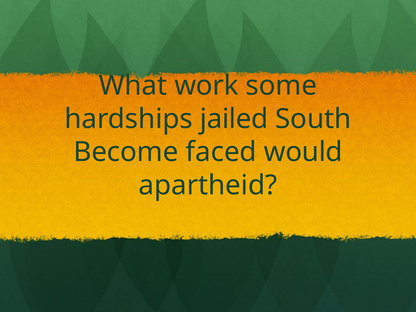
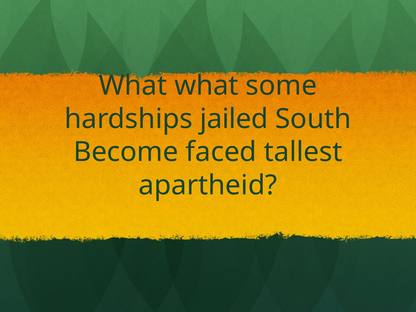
What work: work -> what (206, 86)
would: would -> tallest (303, 152)
